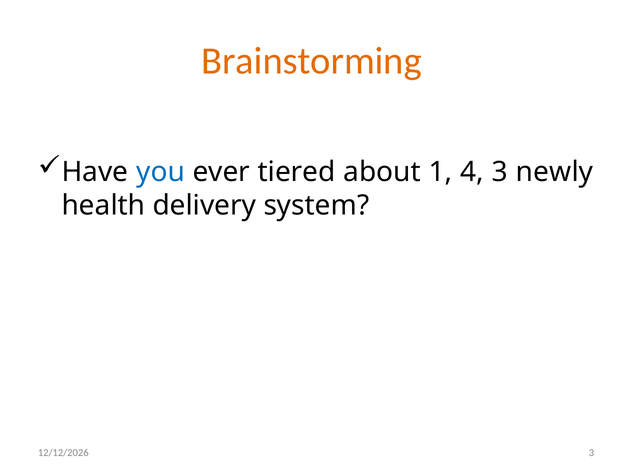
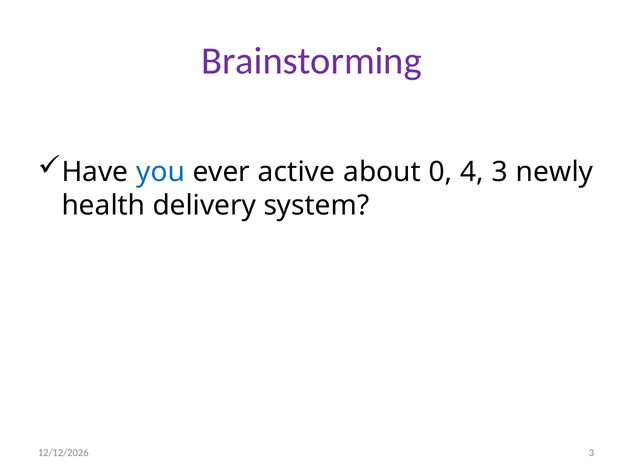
Brainstorming colour: orange -> purple (312, 61)
tiered: tiered -> active (297, 172)
1: 1 -> 0 (441, 172)
